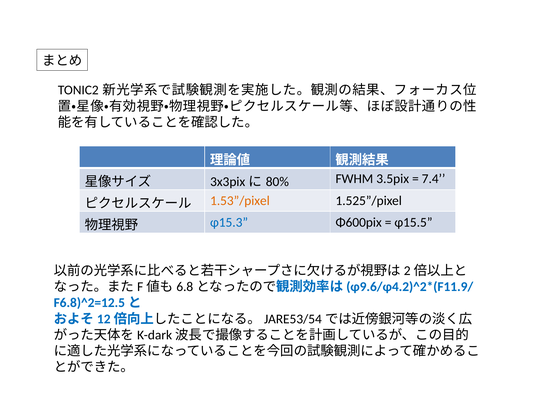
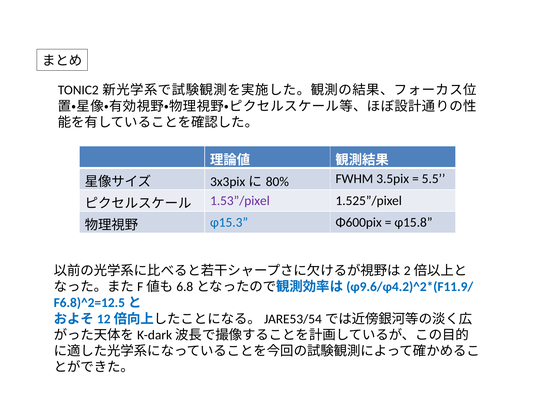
7.4: 7.4 -> 5.5 (434, 179)
1.53”/pixel colour: orange -> purple (240, 200)
φ15.5: φ15.5 -> φ15.8 (413, 222)
